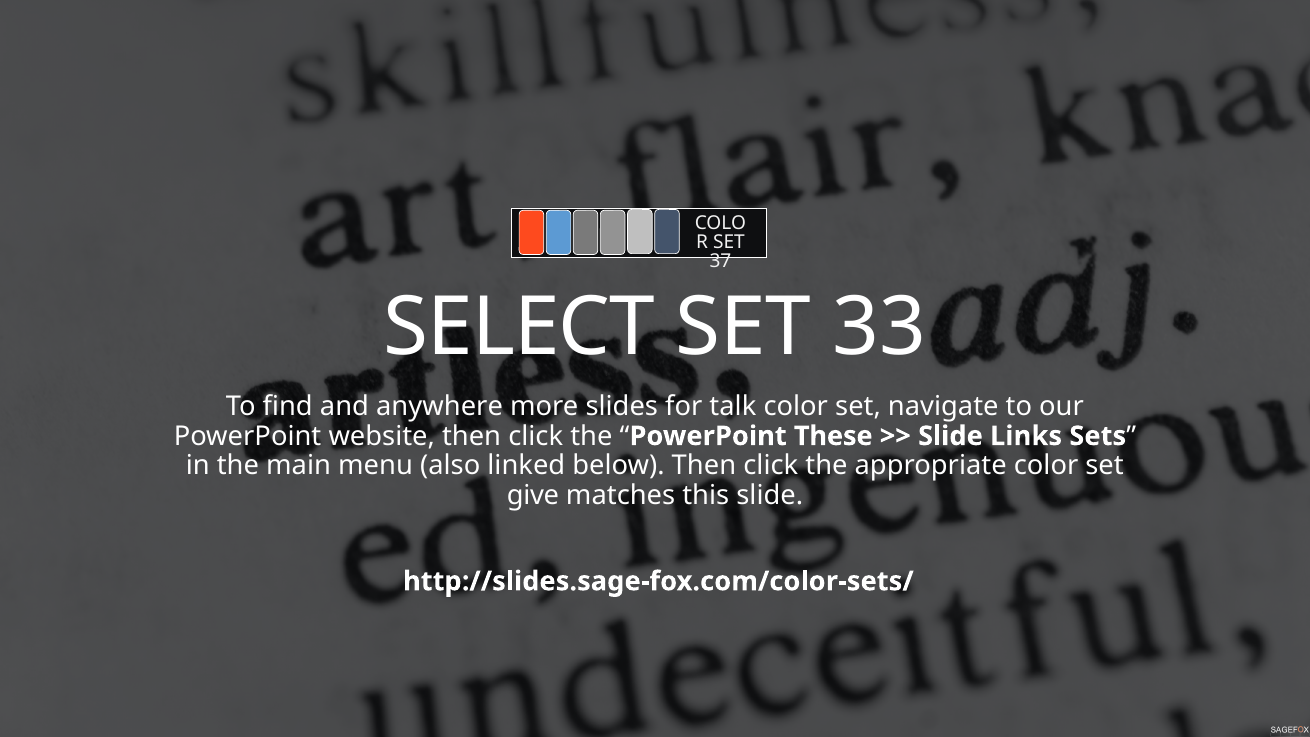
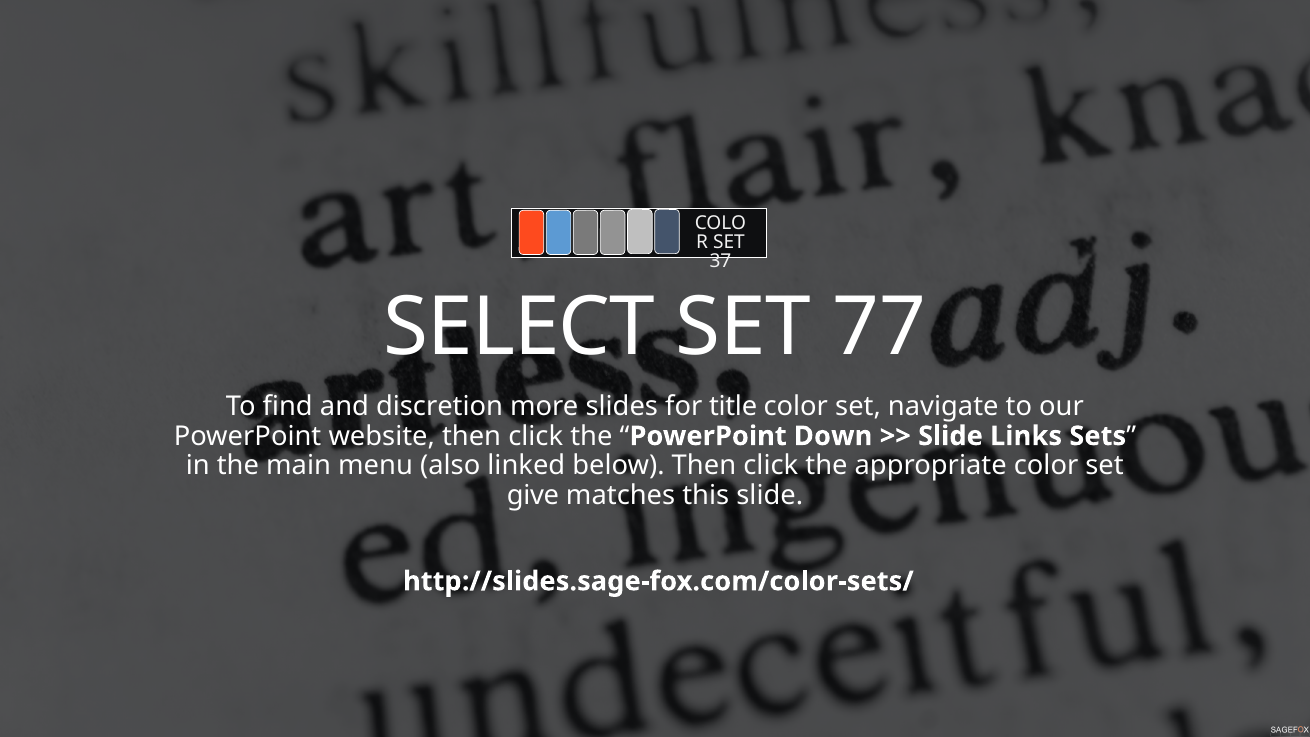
33: 33 -> 77 (879, 327)
anywhere: anywhere -> discretion (440, 407)
talk: talk -> title (733, 407)
These: These -> Down (833, 436)
